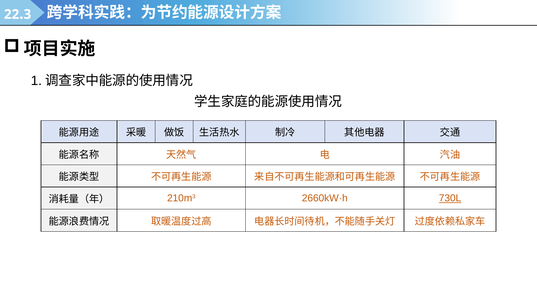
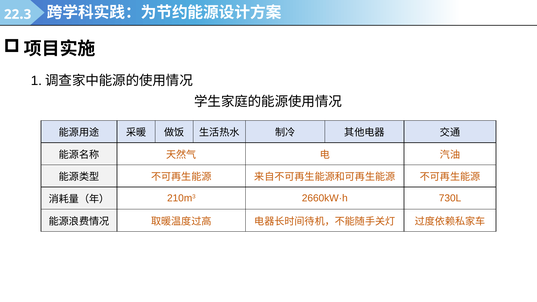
730L underline: present -> none (450, 198)
